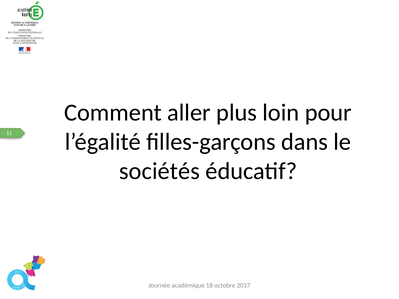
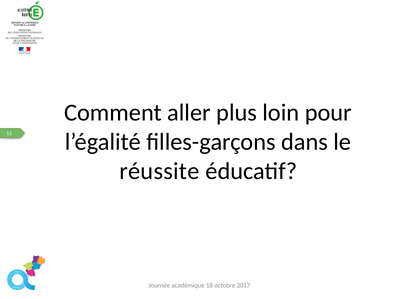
sociétés: sociétés -> réussite (159, 171)
